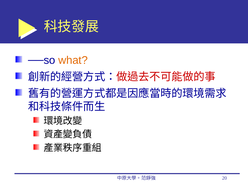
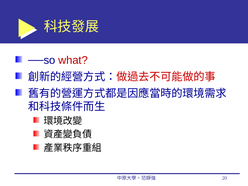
what colour: orange -> red (73, 60)
